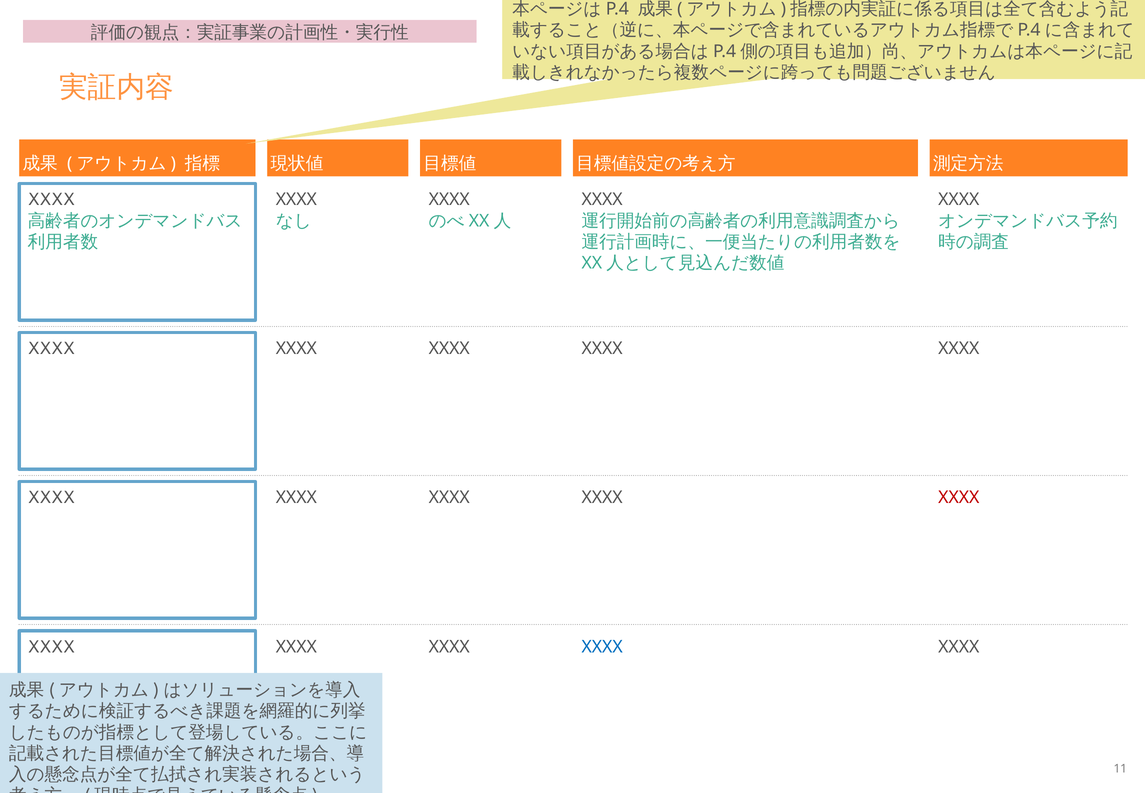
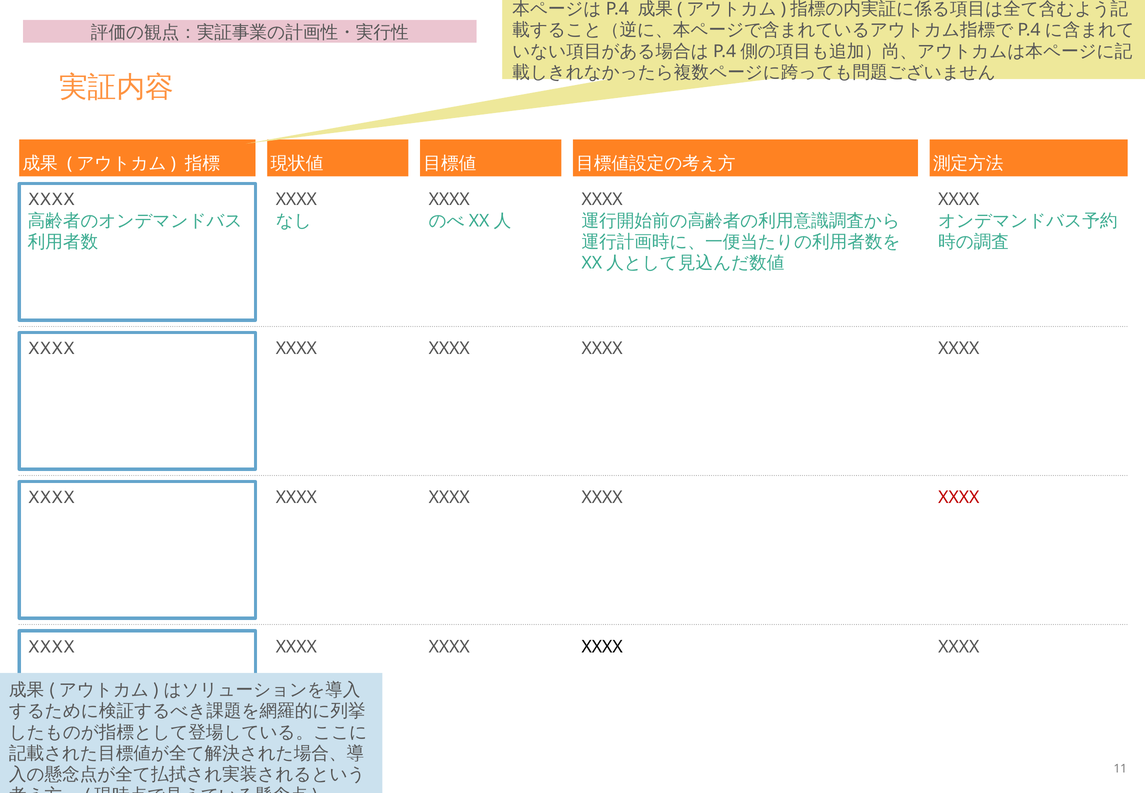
XXXX colour: blue -> black (602, 646)
